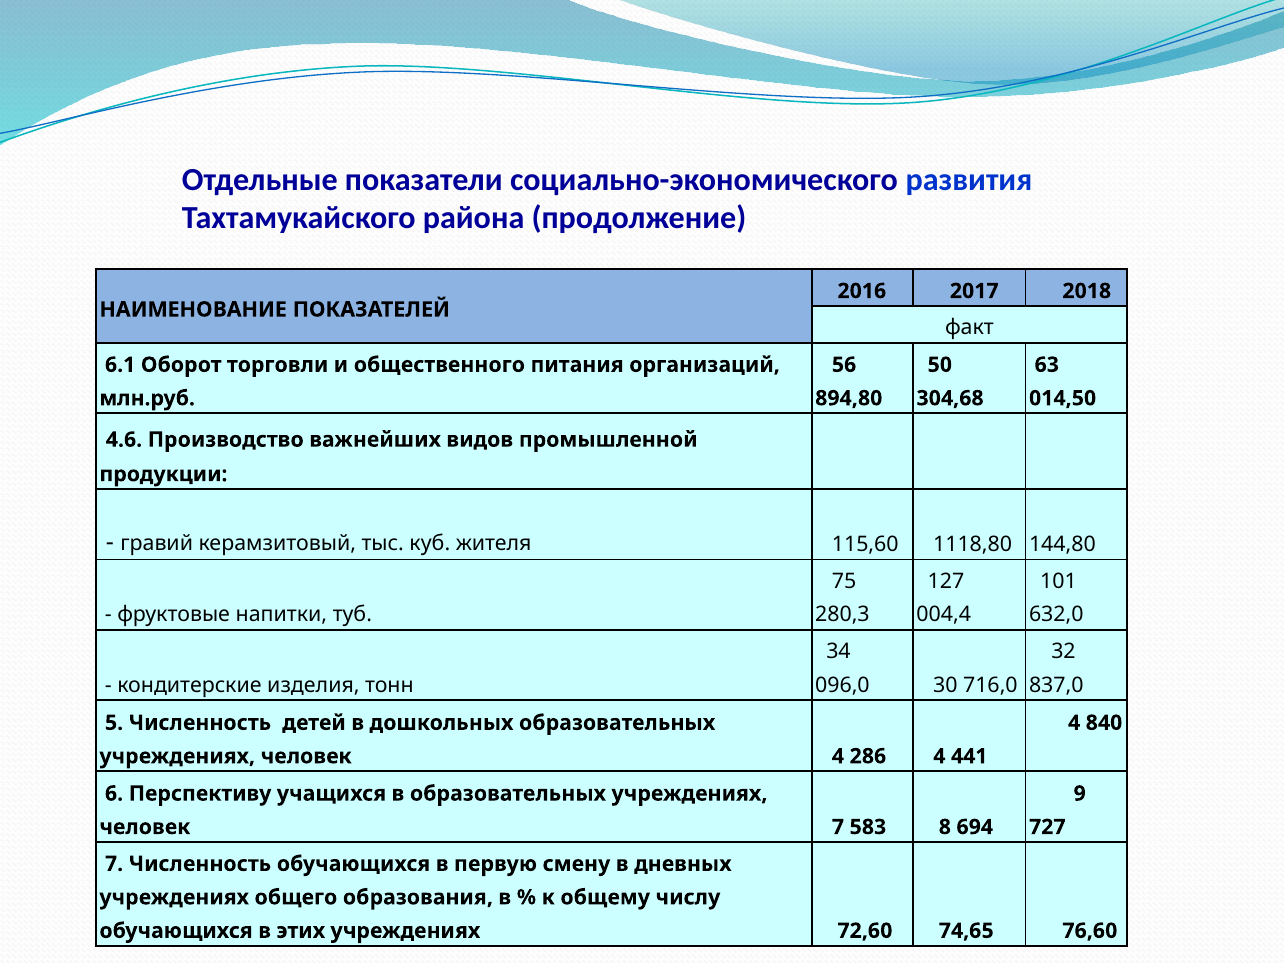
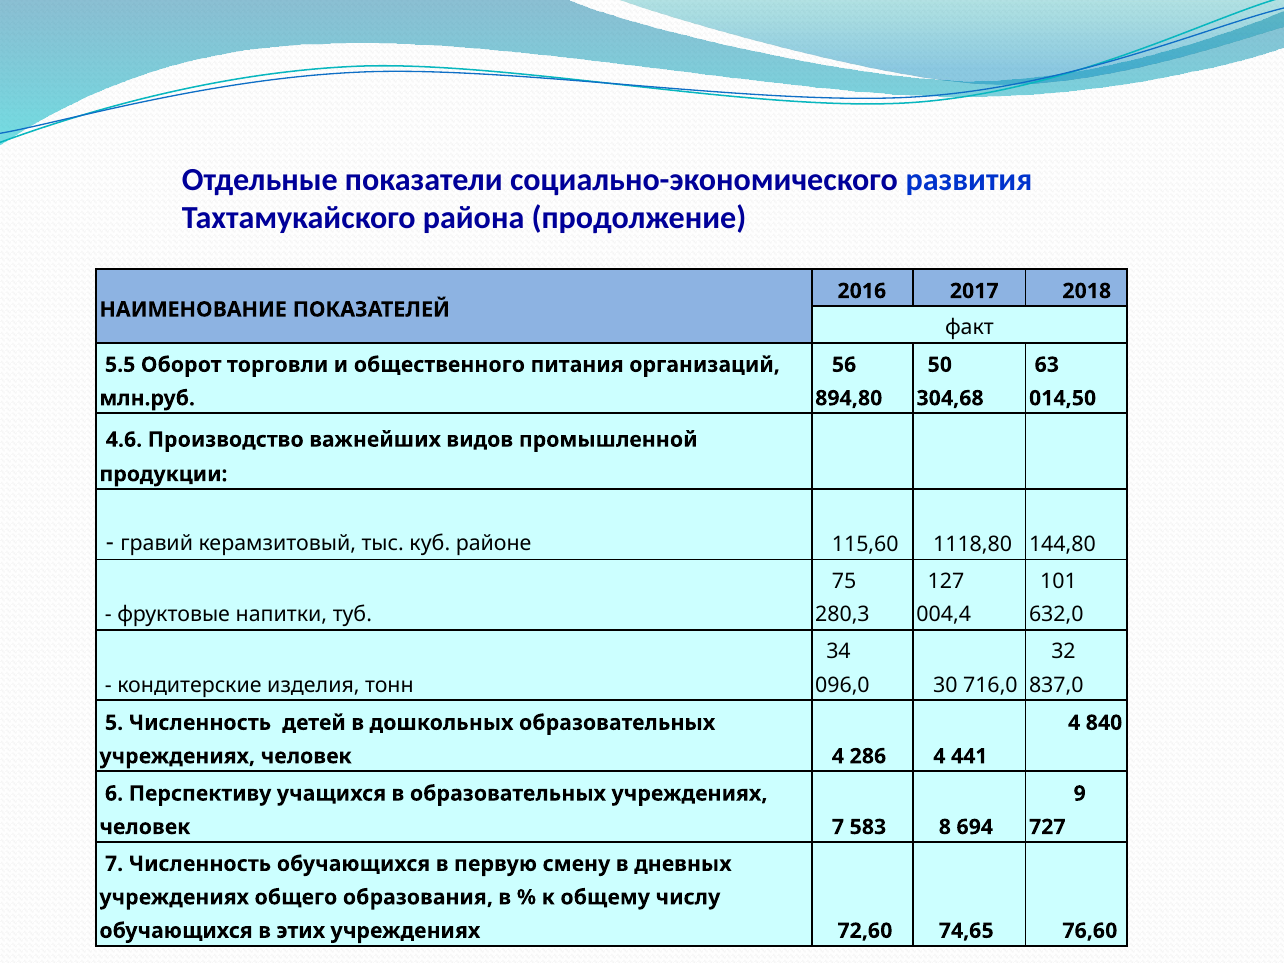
6.1: 6.1 -> 5.5 (120, 365)
жителя: жителя -> районе (494, 543)
